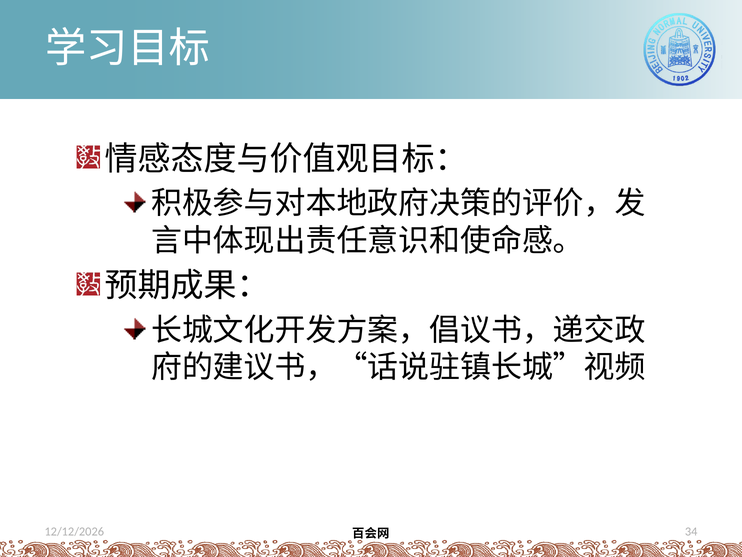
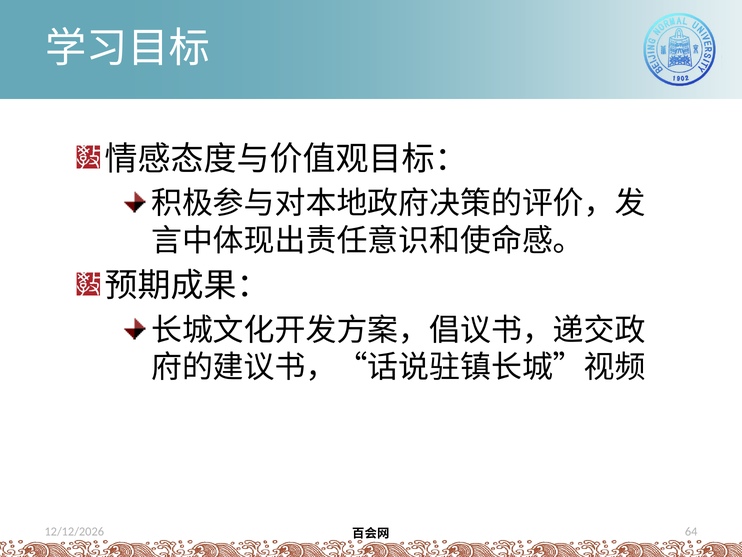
34: 34 -> 64 (691, 531)
